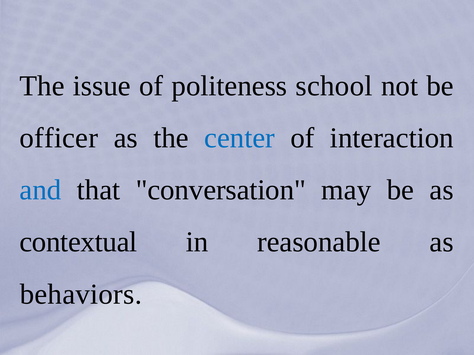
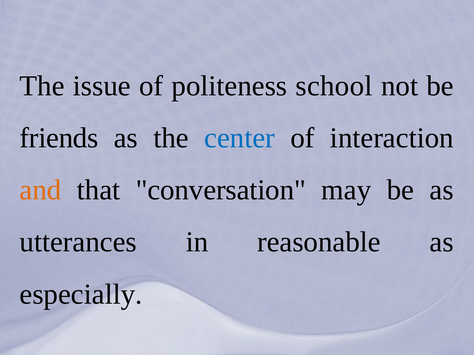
officer: officer -> friends (59, 138)
and colour: blue -> orange (40, 190)
contextual: contextual -> utterances (78, 242)
behaviors: behaviors -> especially (81, 295)
